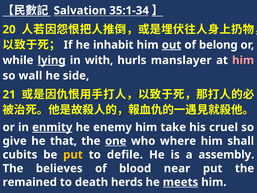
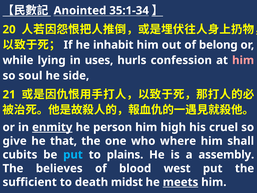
Salvation: Salvation -> Anointed (80, 11)
out underline: present -> none (171, 45)
lying underline: present -> none (52, 60)
with: with -> uses (99, 60)
manslayer: manslayer -> confession (181, 60)
wall: wall -> soul (30, 76)
enemy: enemy -> person (113, 127)
take: take -> high (173, 127)
one underline: present -> none (116, 141)
put colour: yellow -> light blue (73, 155)
defile: defile -> plains (125, 155)
near: near -> west (177, 168)
remained: remained -> sufficient (30, 182)
herds: herds -> midst (127, 182)
